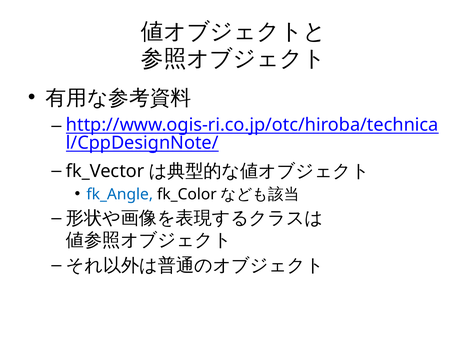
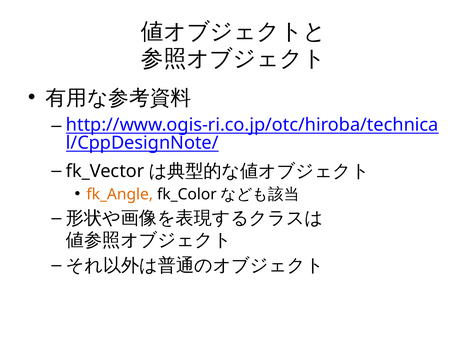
fk_Angle colour: blue -> orange (120, 194)
